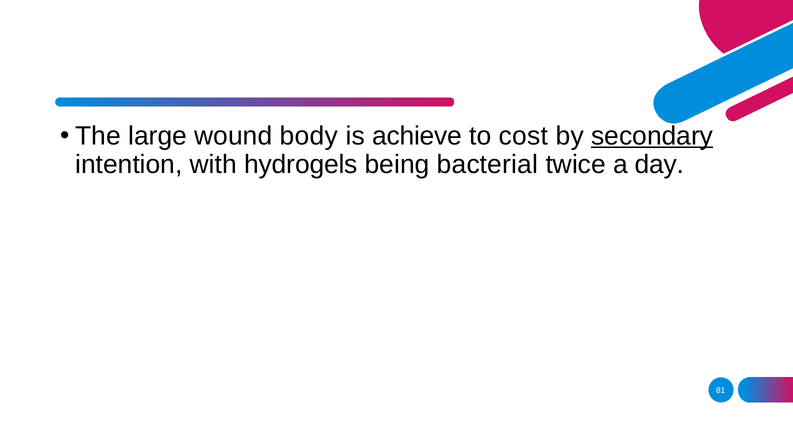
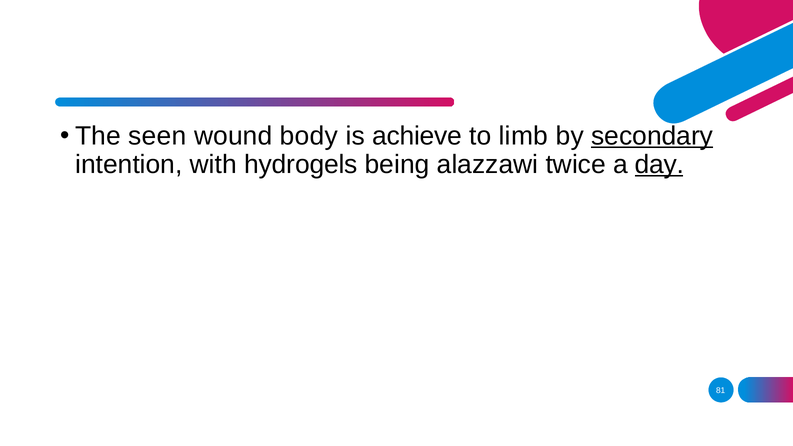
large: large -> seen (157, 136)
cost: cost -> limb (523, 136)
bacterial: bacterial -> alazzawi (488, 164)
day underline: none -> present (659, 164)
